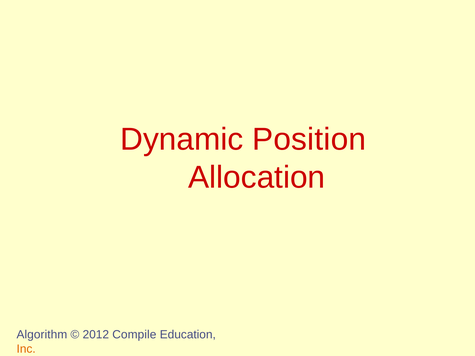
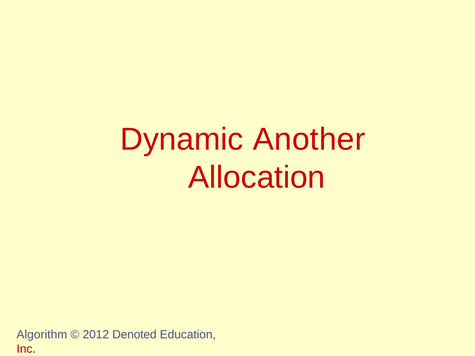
Position: Position -> Another (309, 140)
Compile: Compile -> Denoted (134, 335)
Inc colour: orange -> red (26, 349)
